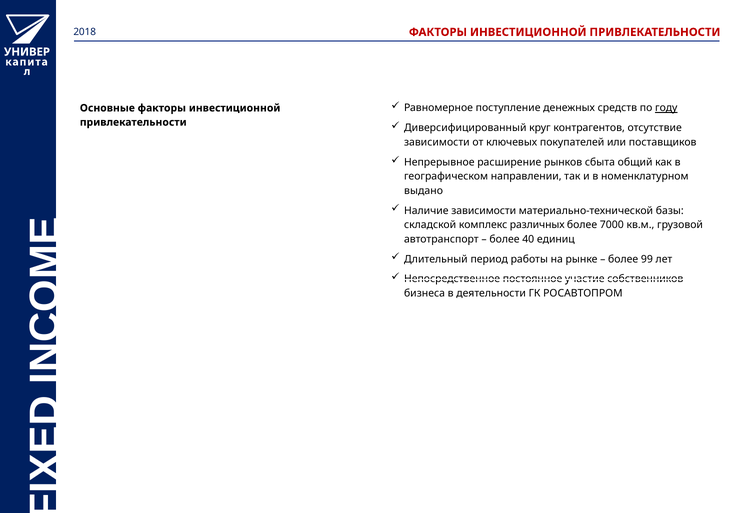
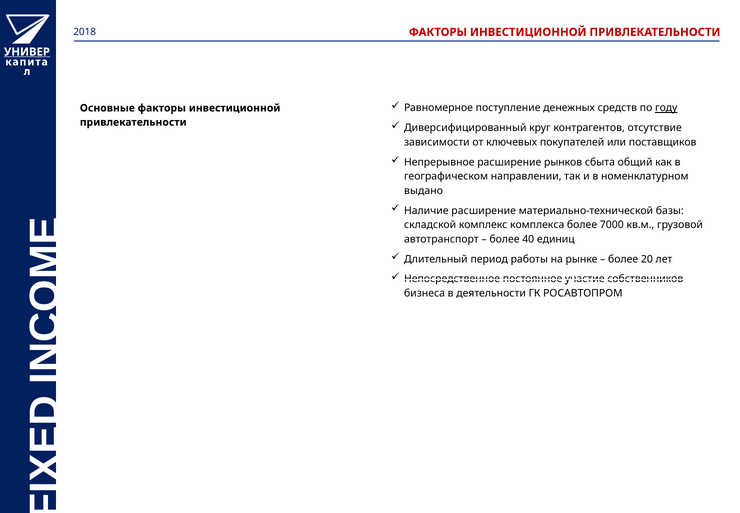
УНИВЕР underline: none -> present (27, 52)
Наличие зависимости: зависимости -> расширение (484, 210)
различных: различных -> комплекса (537, 225)
99: 99 -> 20 (647, 259)
